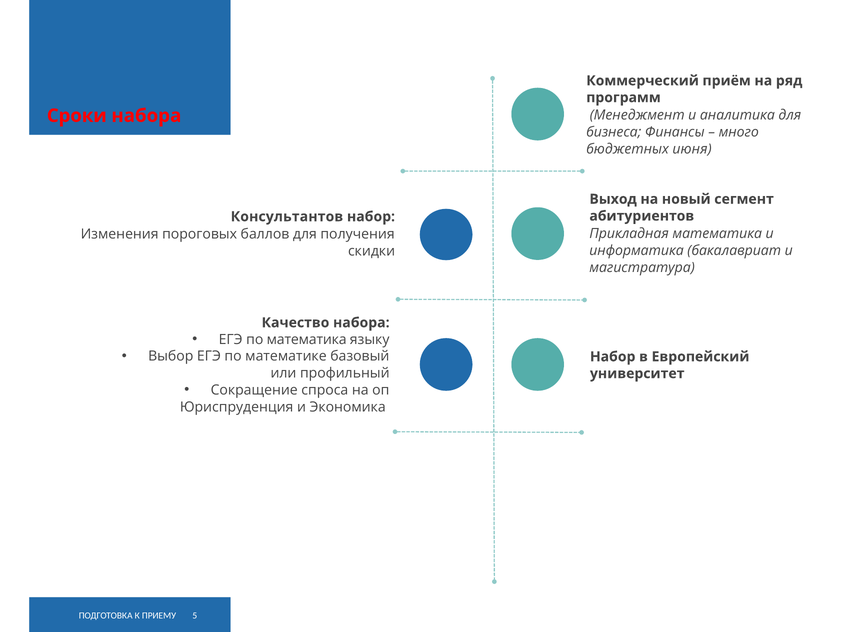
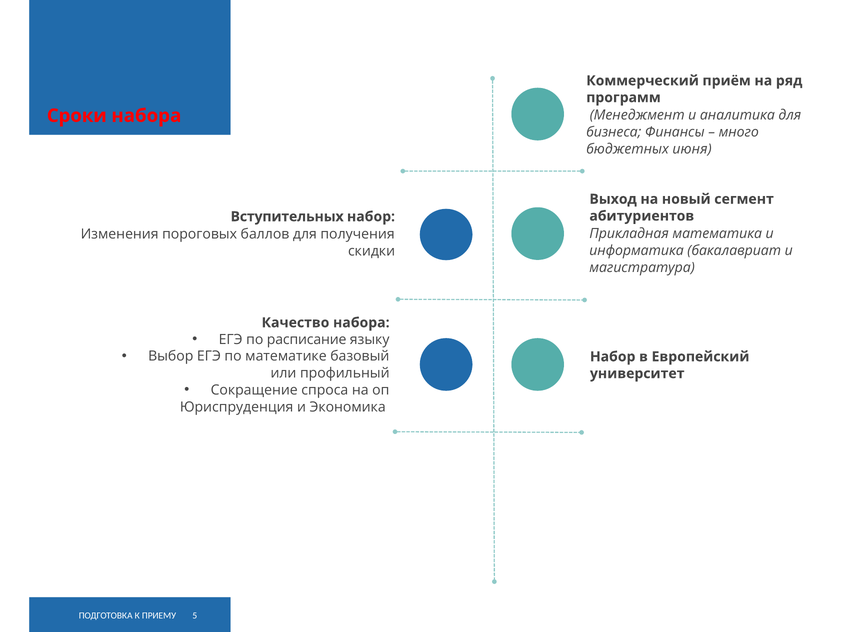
Консультантов: Консультантов -> Вступительных (287, 217)
по математика: математика -> расписание (307, 340)
